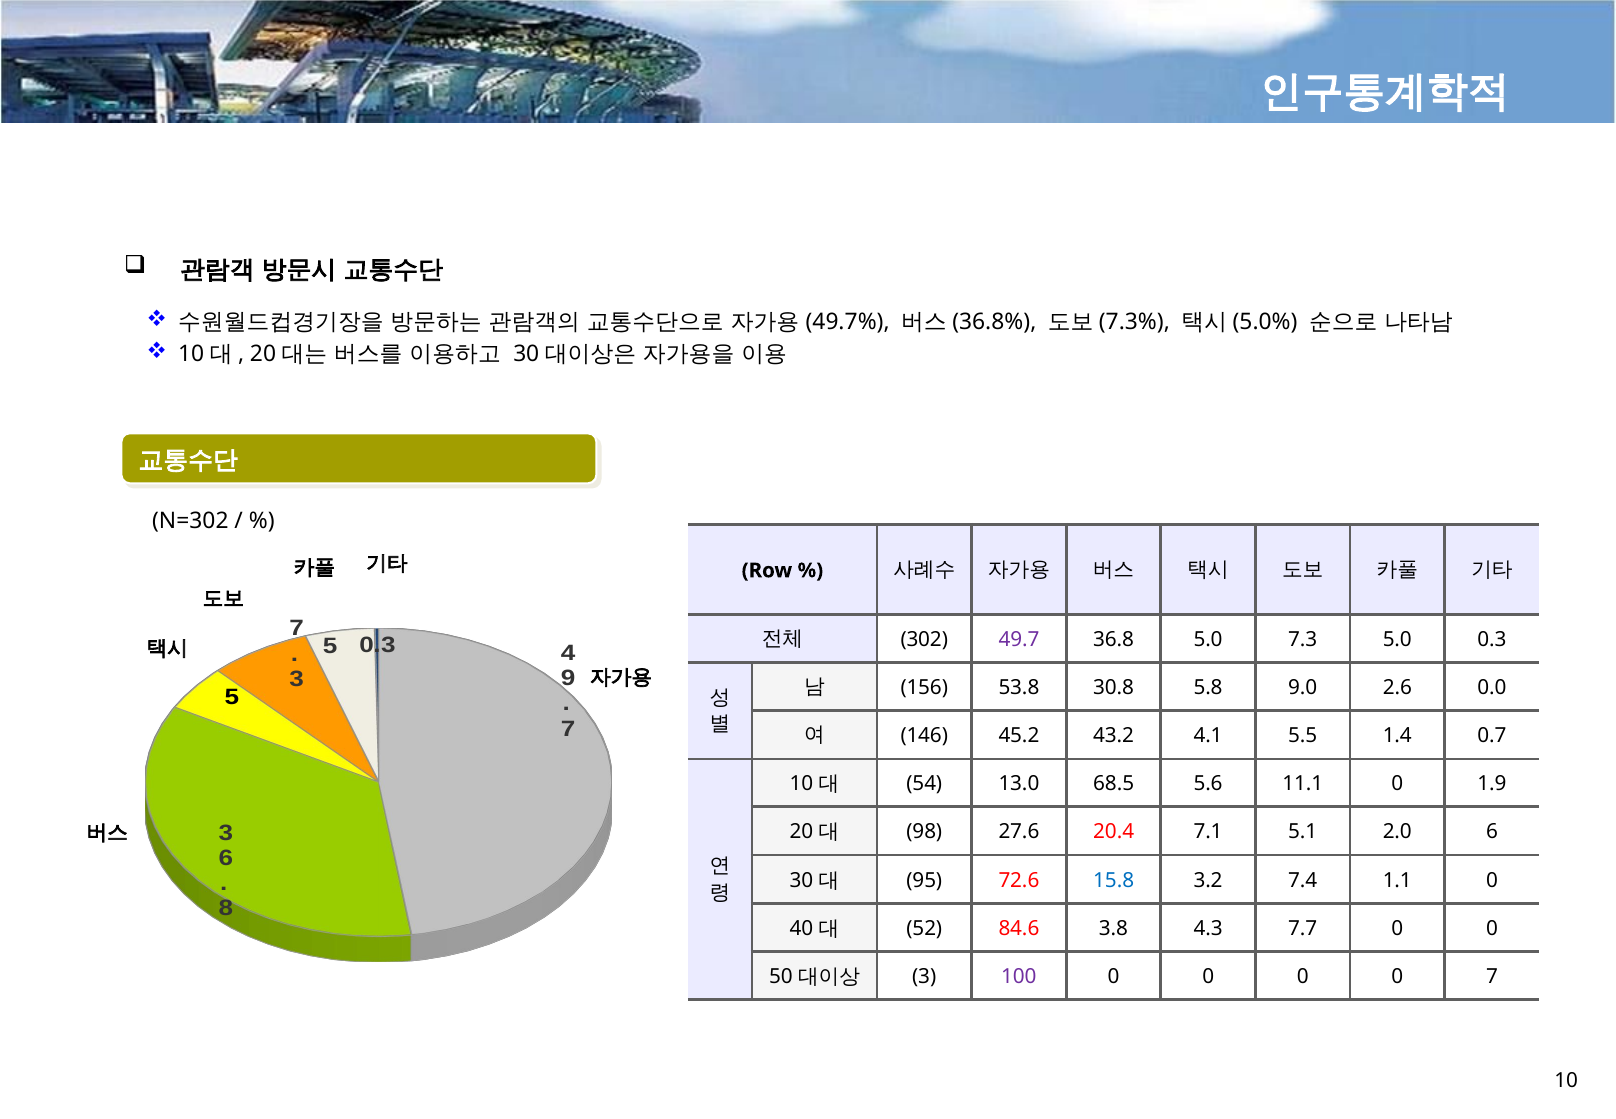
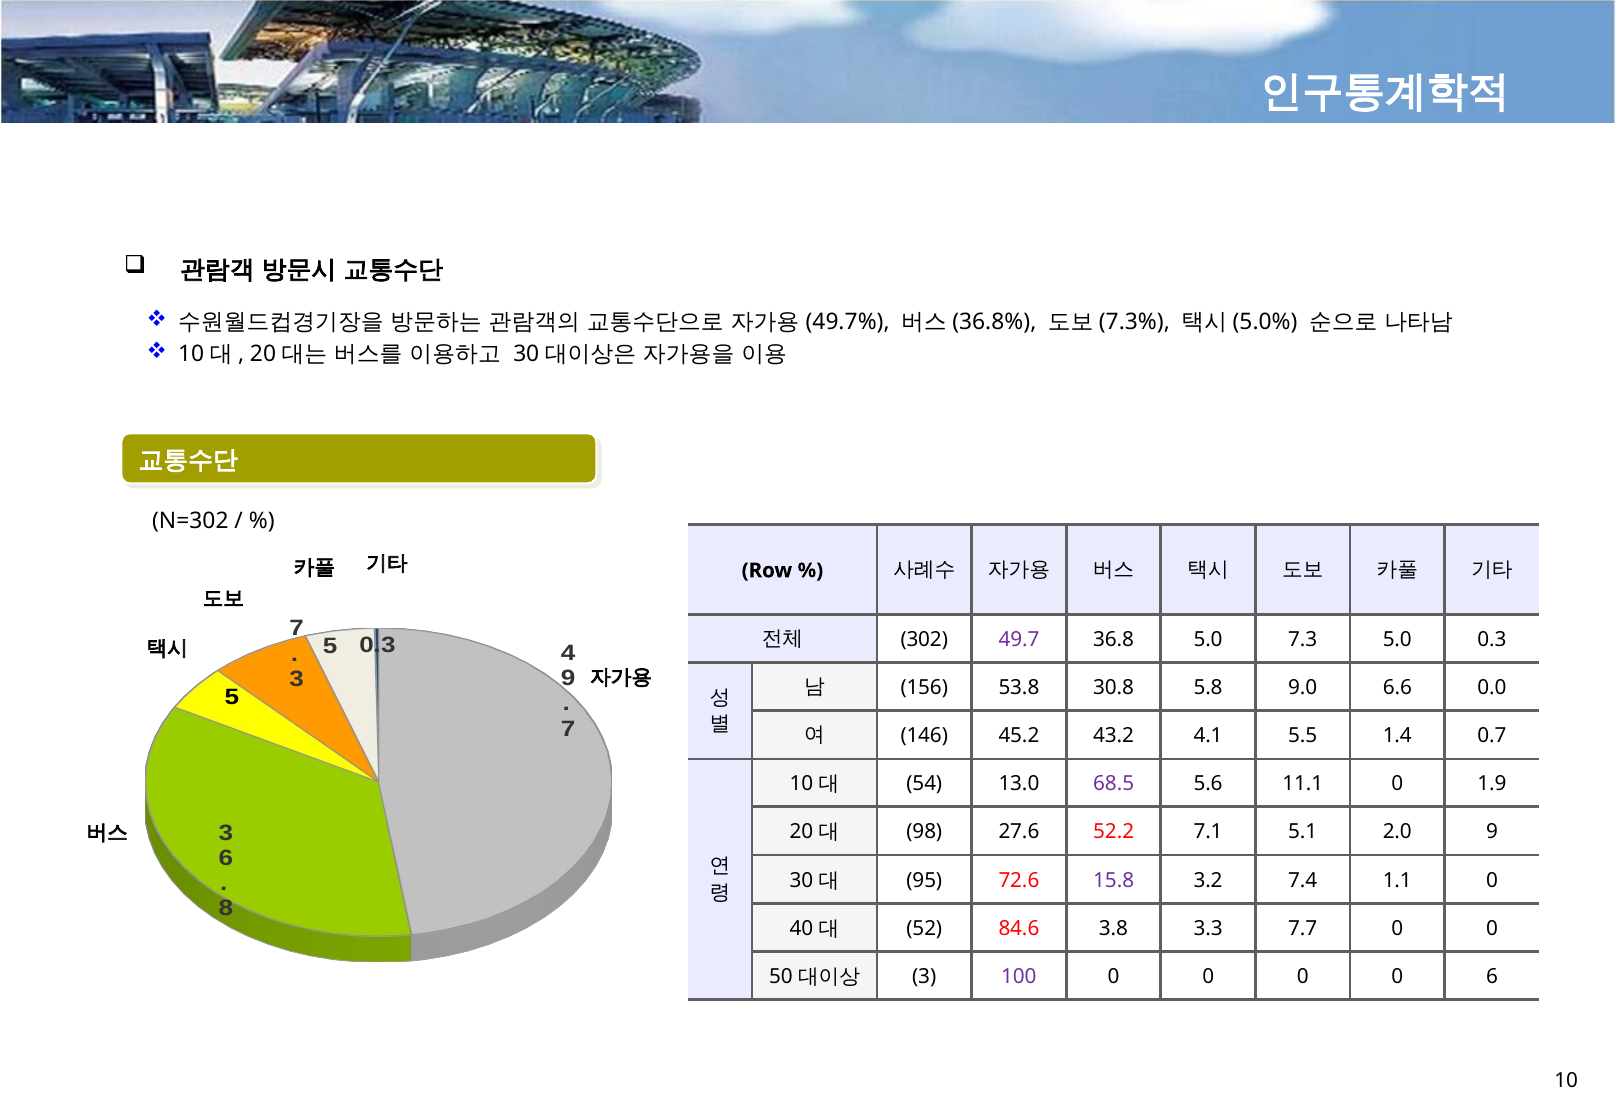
2.6: 2.6 -> 6.6 (1397, 688)
68.5 colour: black -> purple (1114, 784)
20.4: 20.4 -> 52.2 (1114, 832)
2.0 6: 6 -> 9 (1492, 832)
15.8 colour: blue -> purple (1114, 880)
4.3: 4.3 -> 3.3 (1208, 928)
0 7: 7 -> 6 (1492, 976)
